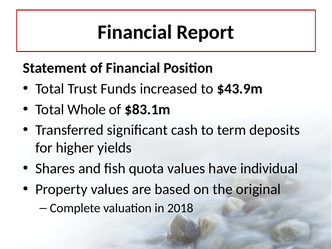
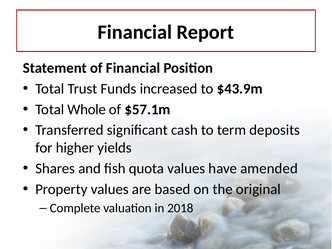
$83.1m: $83.1m -> $57.1m (148, 109)
individual: individual -> amended (269, 169)
